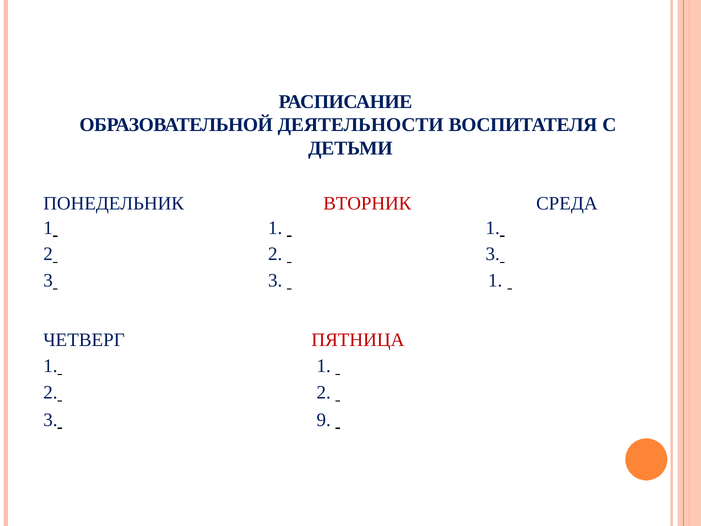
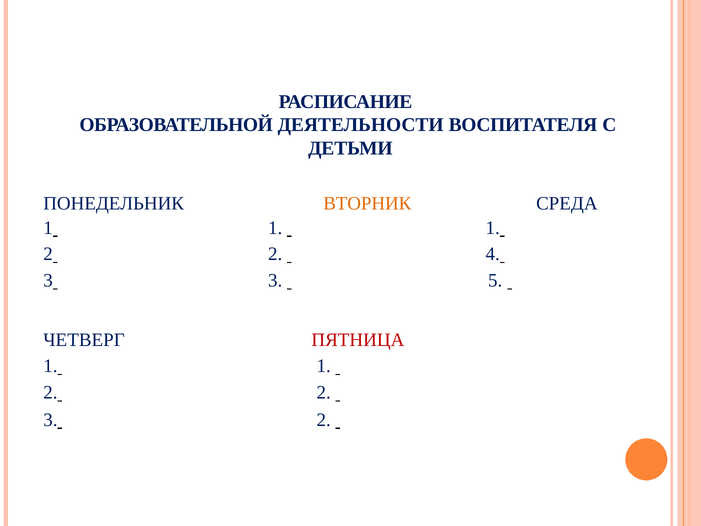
ВТОРНИК colour: red -> orange (367, 203)
3: 3 -> 4 (493, 254)
3 1: 1 -> 5 (495, 280)
3 9: 9 -> 2 (324, 420)
